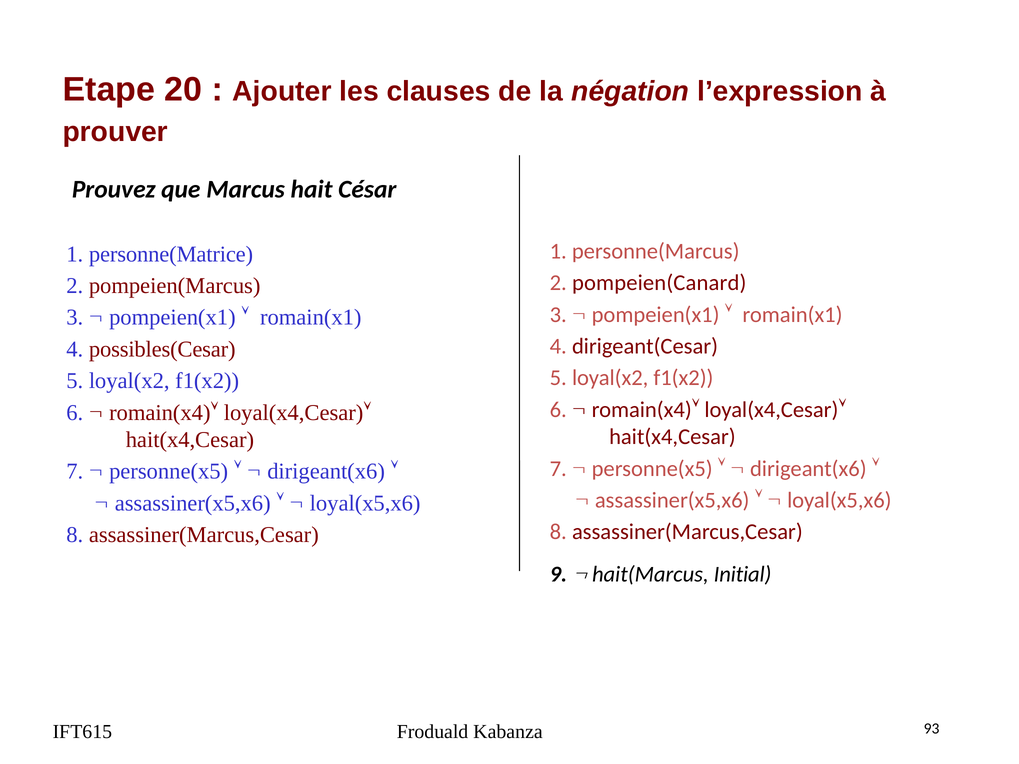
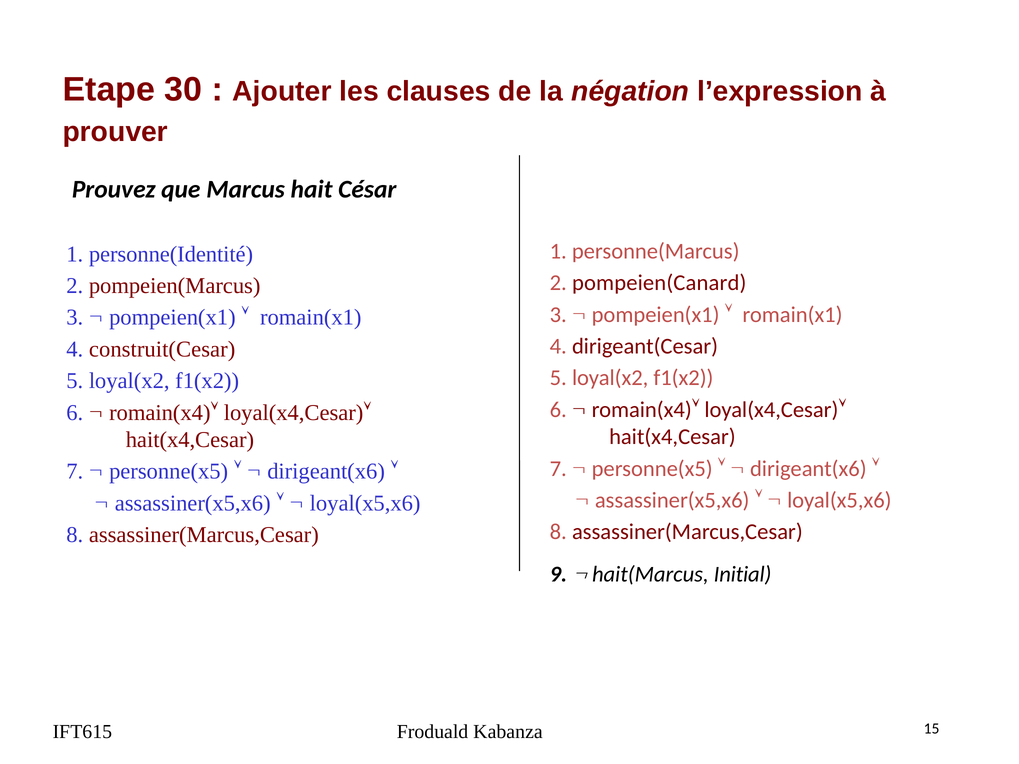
20: 20 -> 30 (183, 89)
personne(Matrice: personne(Matrice -> personne(Identité (171, 254)
possibles(Cesar: possibles(Cesar -> construit(Cesar (162, 349)
93: 93 -> 15 (932, 729)
